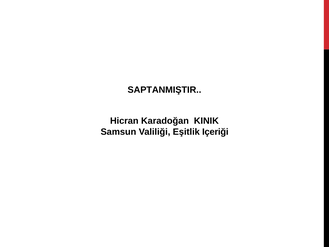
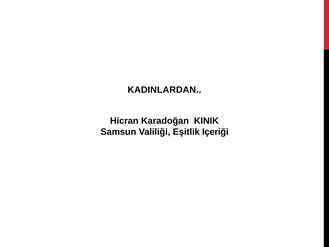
SAPTANMIŞTIR: SAPTANMIŞTIR -> KADINLARDAN (164, 90)
